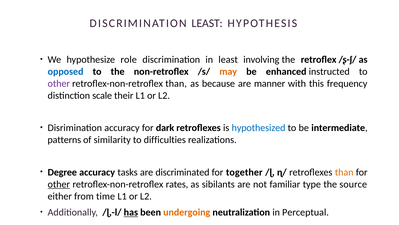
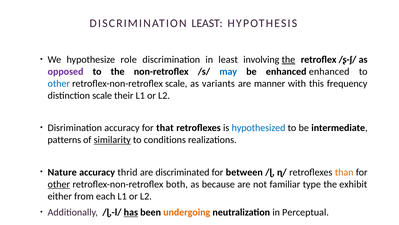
the underline: none -> present (288, 59)
opposed colour: blue -> purple (66, 71)
may colour: orange -> blue (228, 71)
enhanced instructed: instructed -> enhanced (329, 71)
other colour: purple -> blue (59, 83)
retroflex-non-retroflex than: than -> scale (176, 83)
because: because -> variants (218, 83)
dark: dark -> that (165, 128)
similarity underline: none -> present (112, 140)
difficulties: difficulties -> conditions (165, 140)
Degree: Degree -> Nature (62, 172)
tasks: tasks -> thrid (127, 172)
together: together -> between (244, 172)
rates: rates -> both (177, 184)
sibilants: sibilants -> because (218, 184)
source: source -> exhibit (353, 184)
time: time -> each (106, 196)
